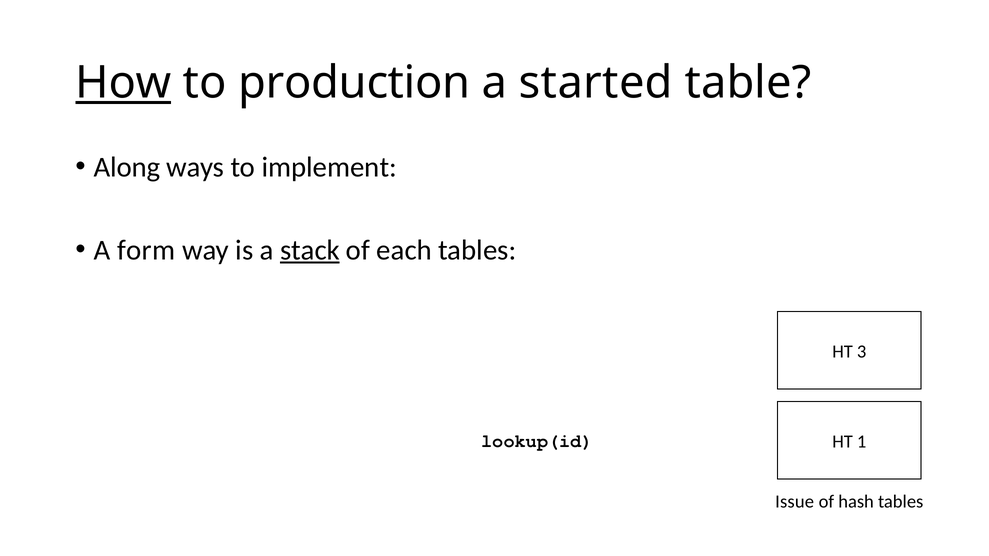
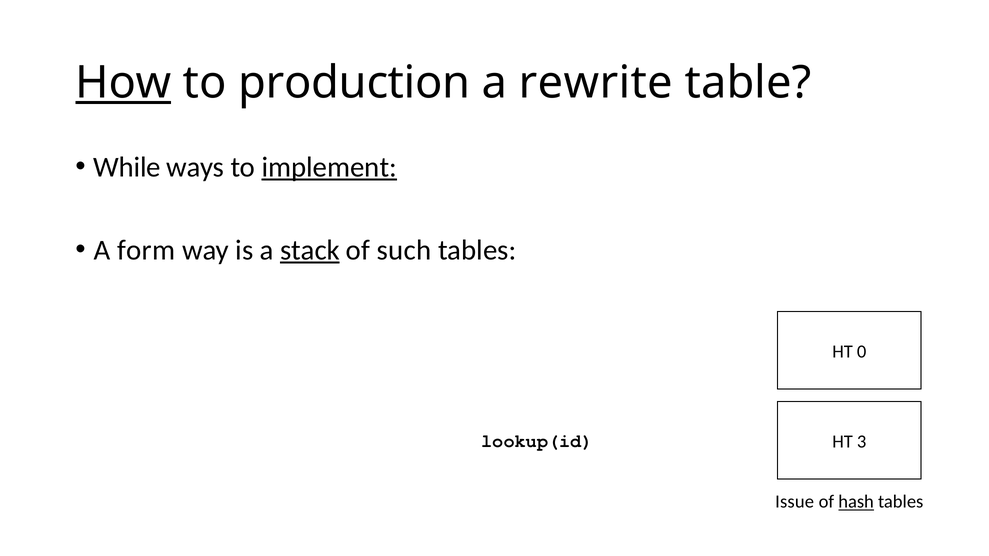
started: started -> rewrite (596, 83)
Along: Along -> While (127, 167)
implement underline: none -> present (329, 167)
each: each -> such (404, 250)
3: 3 -> 0 (862, 352)
1: 1 -> 3 (862, 442)
hash underline: none -> present (856, 502)
